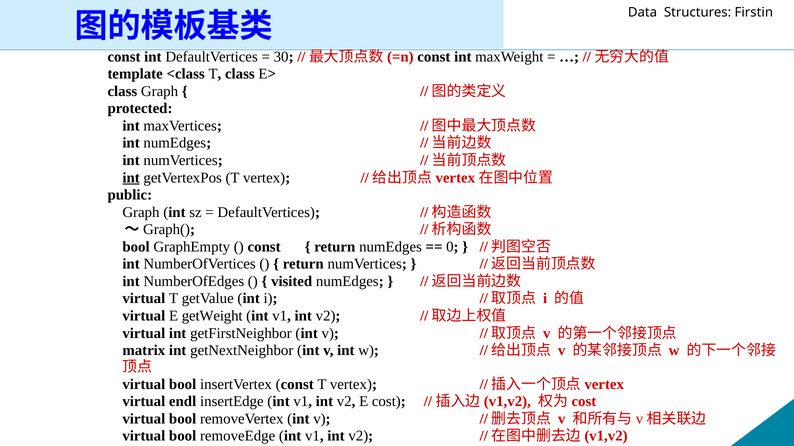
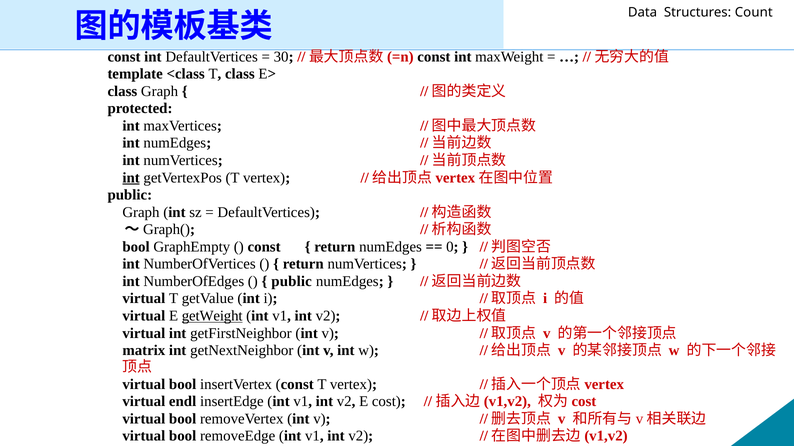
Firstin: Firstin -> Count (754, 12)
visited: visited -> public (292, 282)
getWeight underline: none -> present (212, 316)
